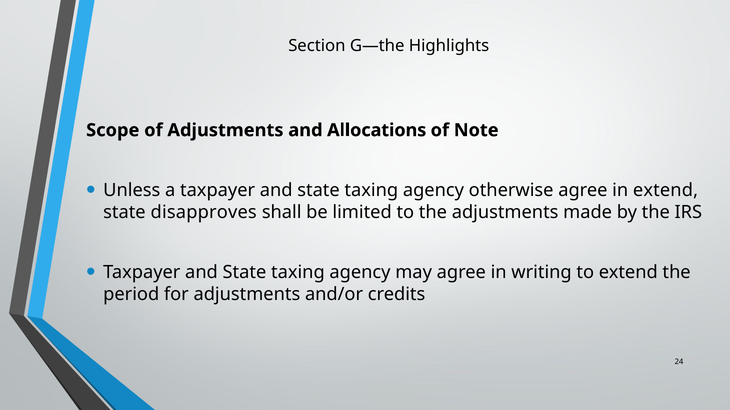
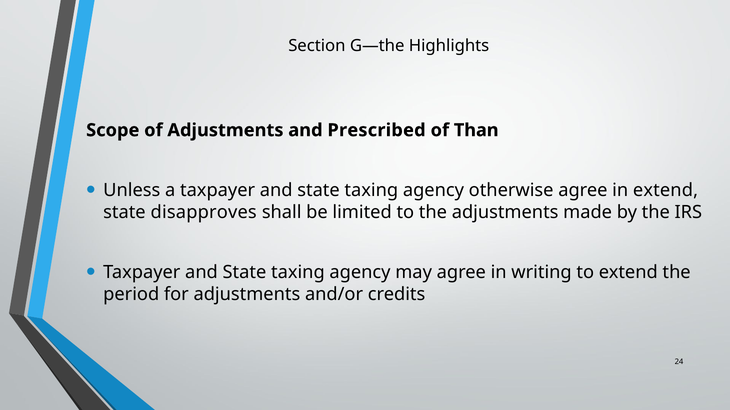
Allocations: Allocations -> Prescribed (377, 130)
Note: Note -> Than (476, 130)
